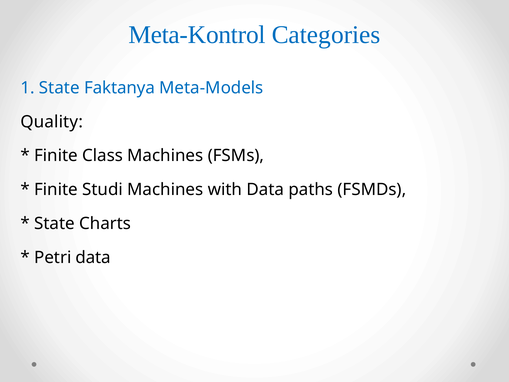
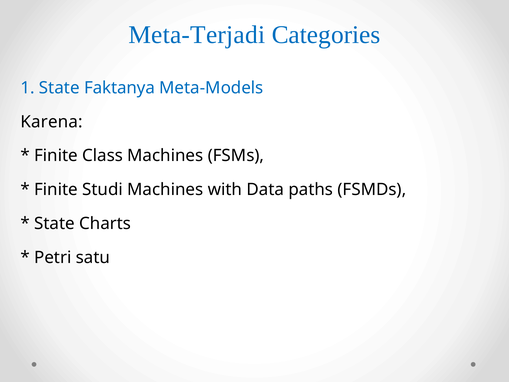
Meta-Kontrol: Meta-Kontrol -> Meta-Terjadi (197, 35)
Quality: Quality -> Karena (52, 122)
Petri data: data -> satu (93, 257)
